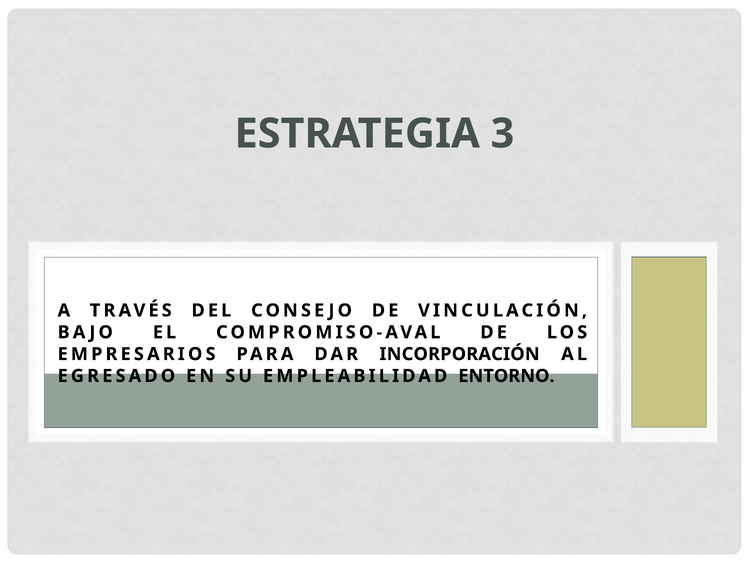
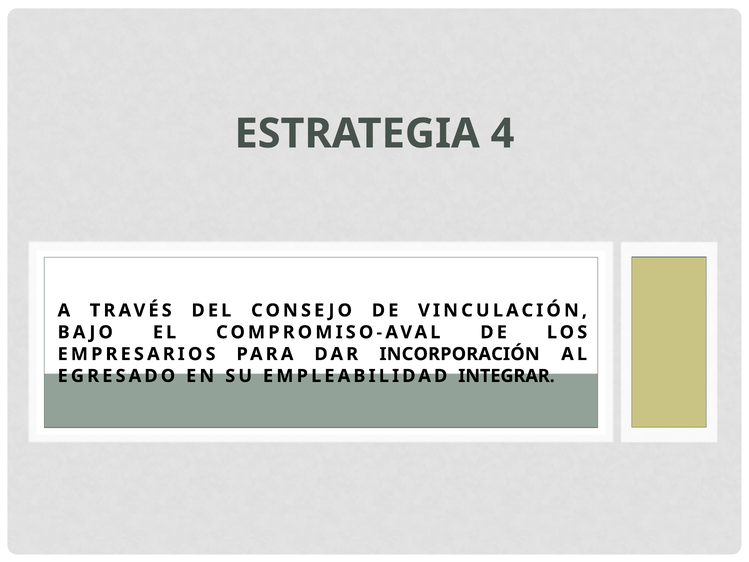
3: 3 -> 4 (502, 134)
ENTORNO: ENTORNO -> INTEGRAR (507, 376)
